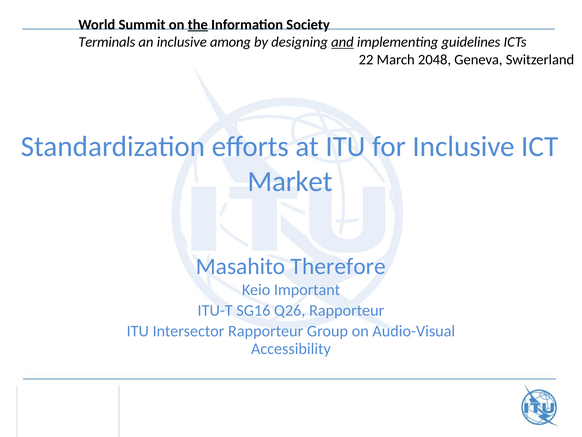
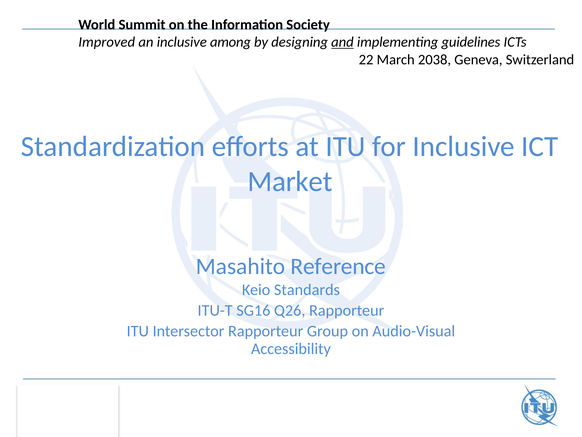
the underline: present -> none (198, 25)
Terminals: Terminals -> Improved (107, 42)
2048: 2048 -> 2038 (435, 60)
Therefore: Therefore -> Reference (338, 266)
Important: Important -> Standards (307, 290)
